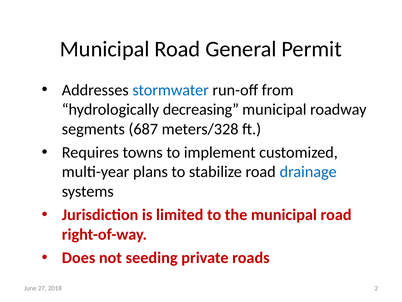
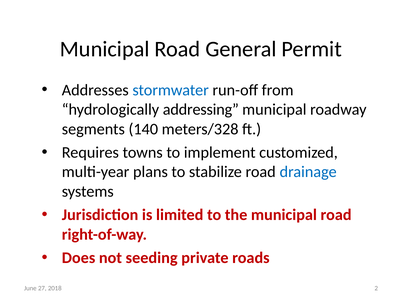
decreasing: decreasing -> addressing (201, 109)
687: 687 -> 140 (143, 129)
